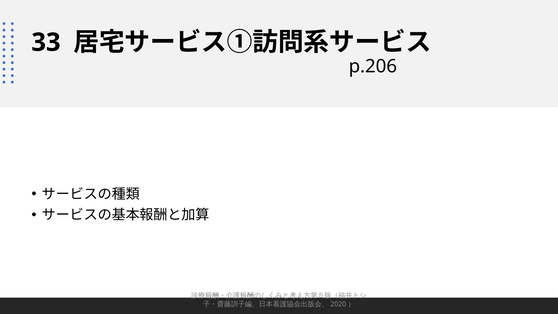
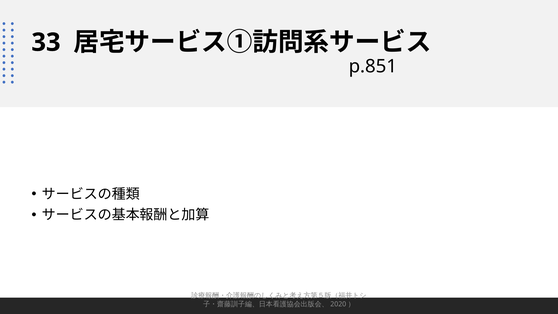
p.206: p.206 -> p.851 (373, 66)
